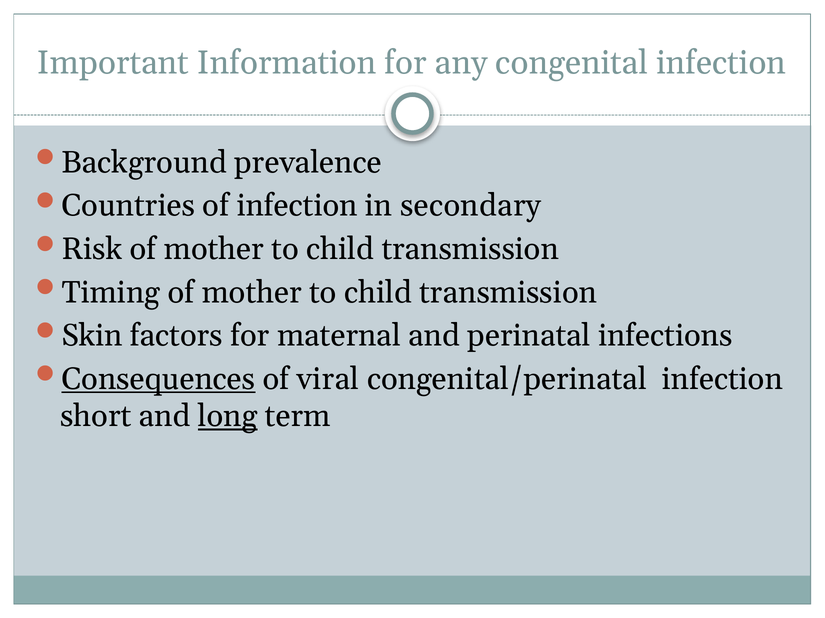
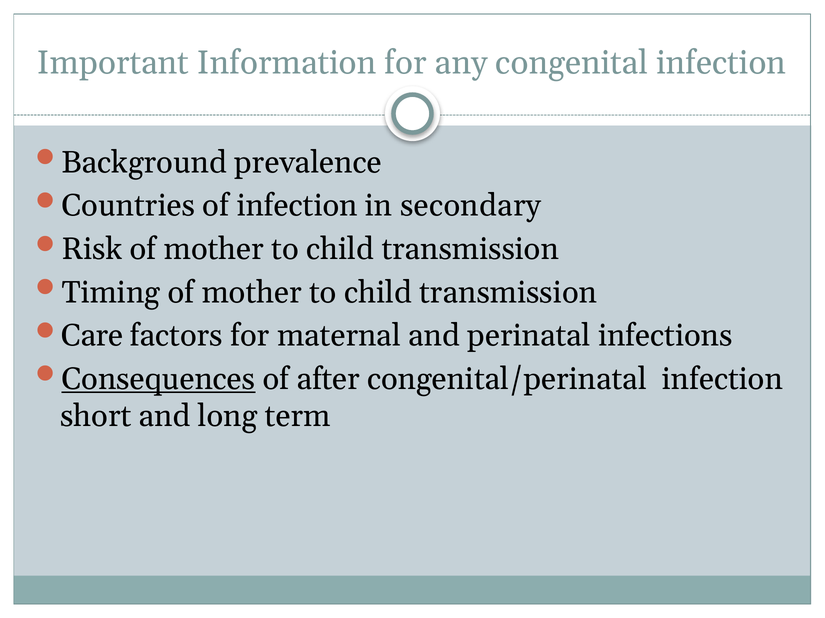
Skin: Skin -> Care (92, 336)
viral: viral -> after (328, 379)
long underline: present -> none (228, 417)
